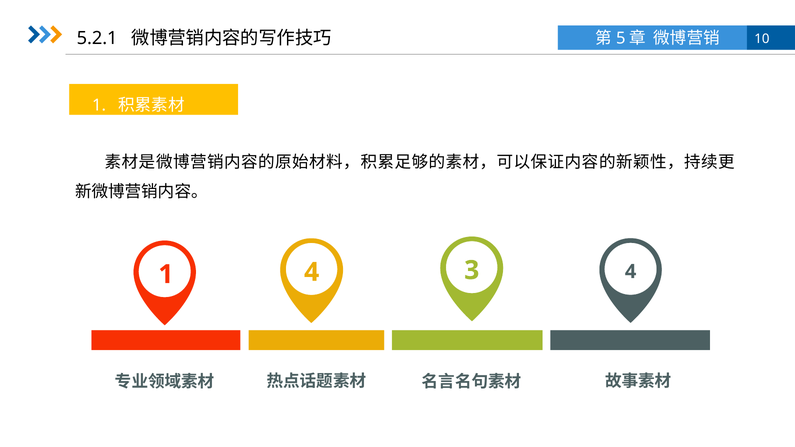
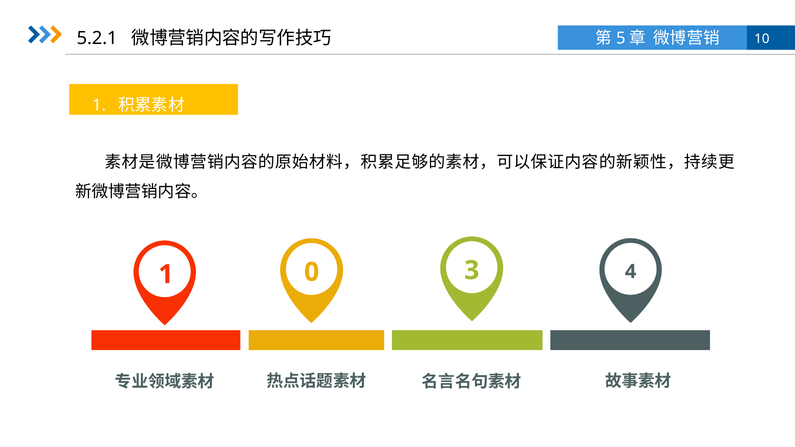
1 4: 4 -> 0 (312, 272)
